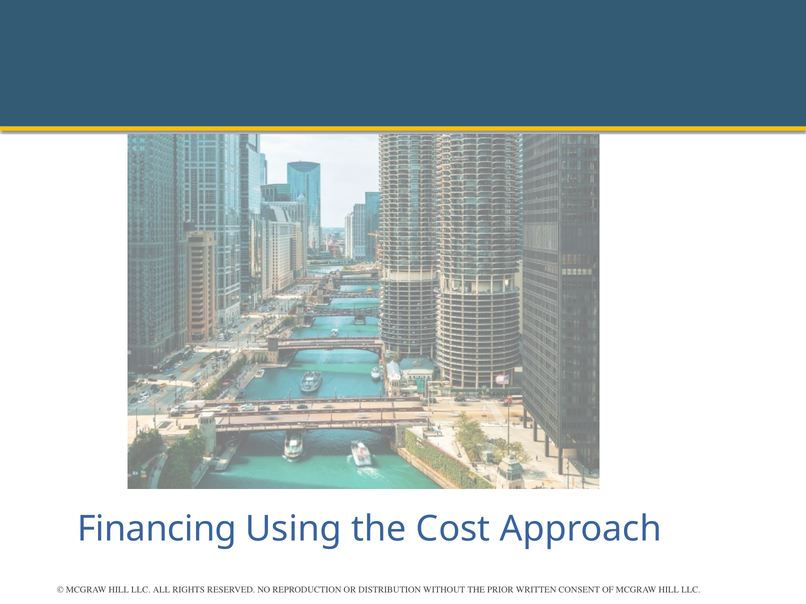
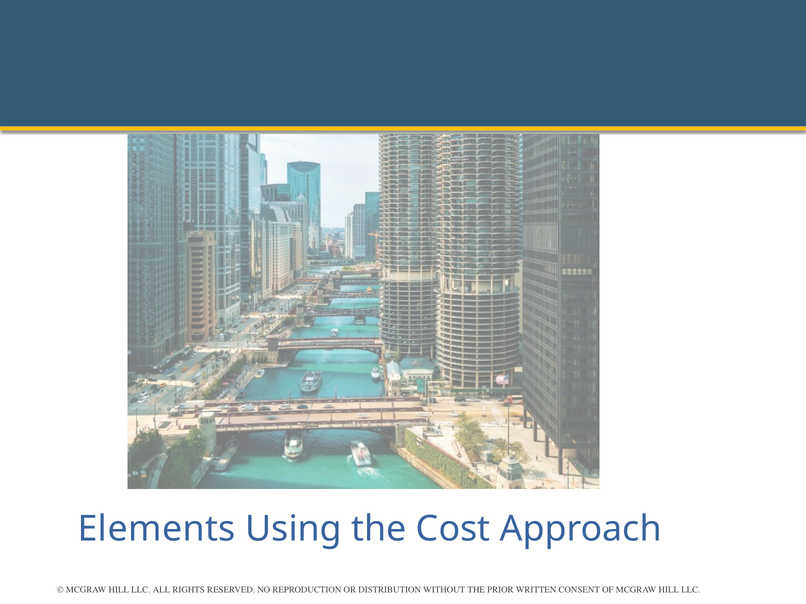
Financing: Financing -> Elements (157, 530)
